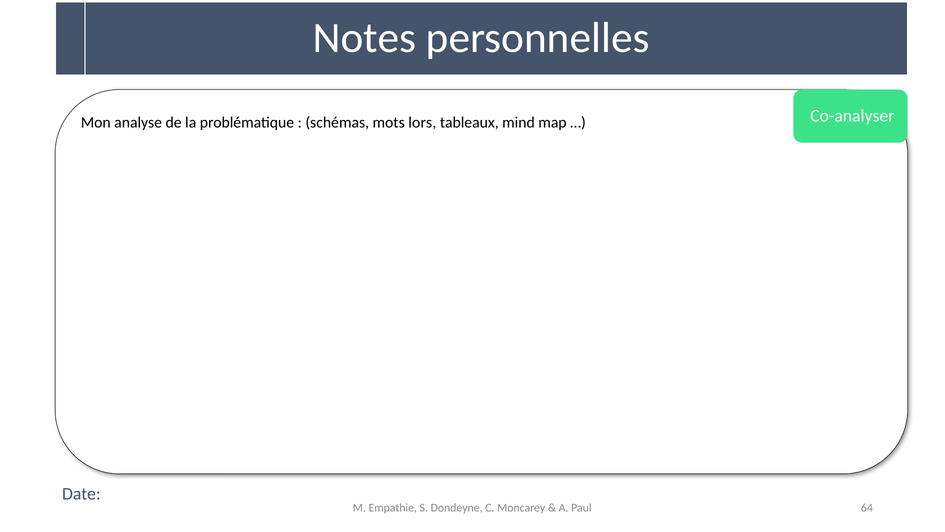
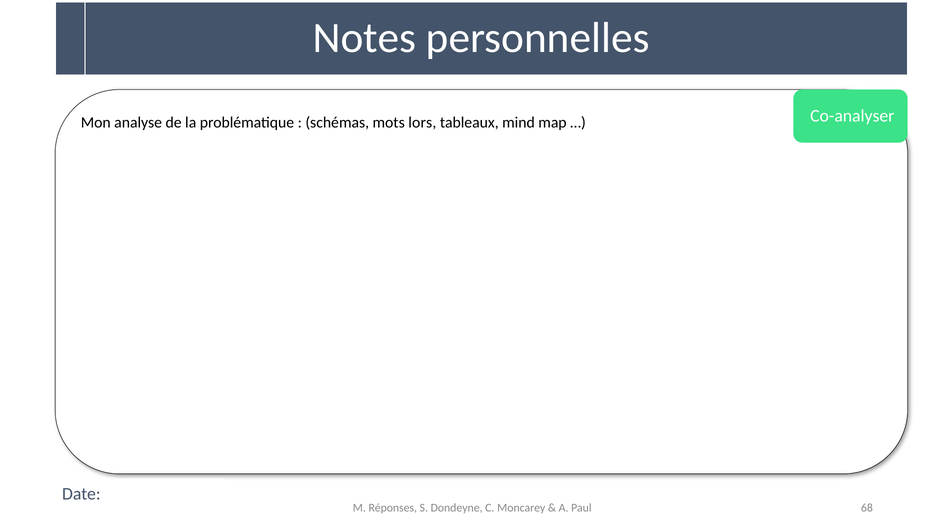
Empathie: Empathie -> Réponses (393, 508)
64: 64 -> 68 (867, 508)
